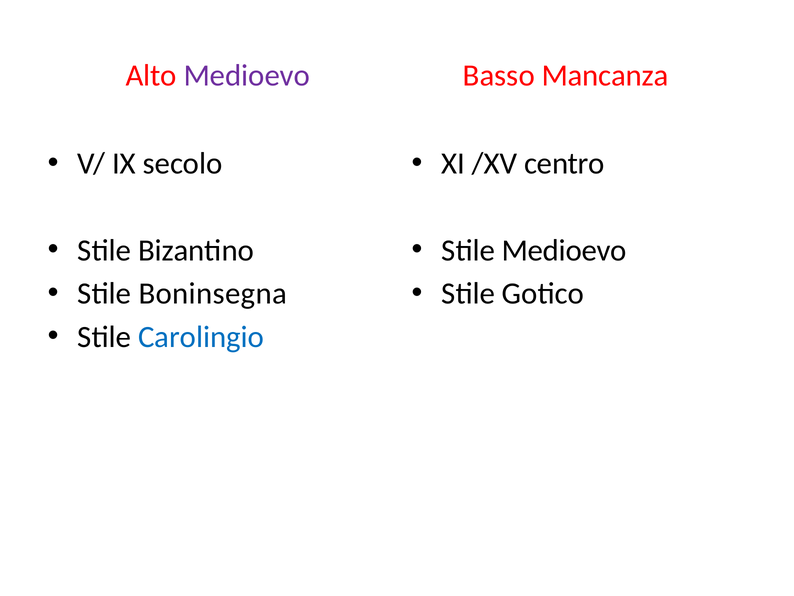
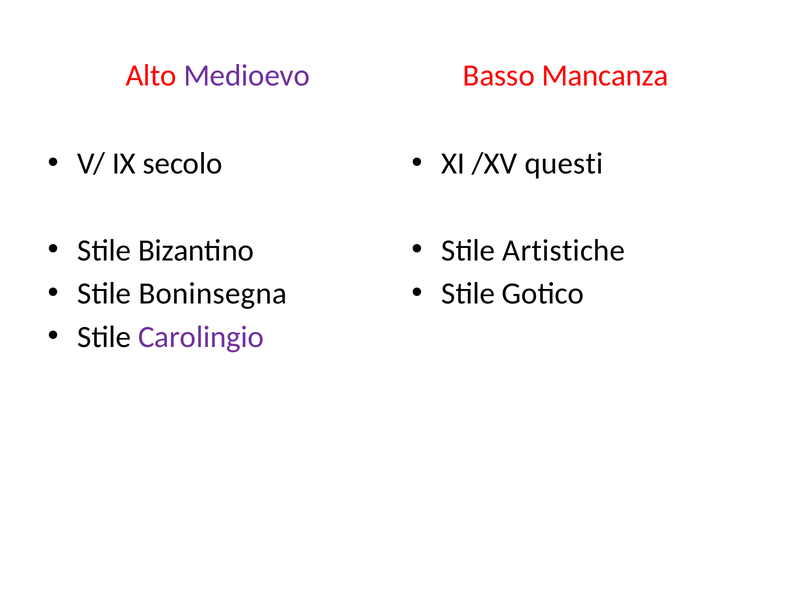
centro: centro -> questi (564, 164)
Stile Medioevo: Medioevo -> Artistiche (564, 250)
Carolingio colour: blue -> purple (201, 337)
